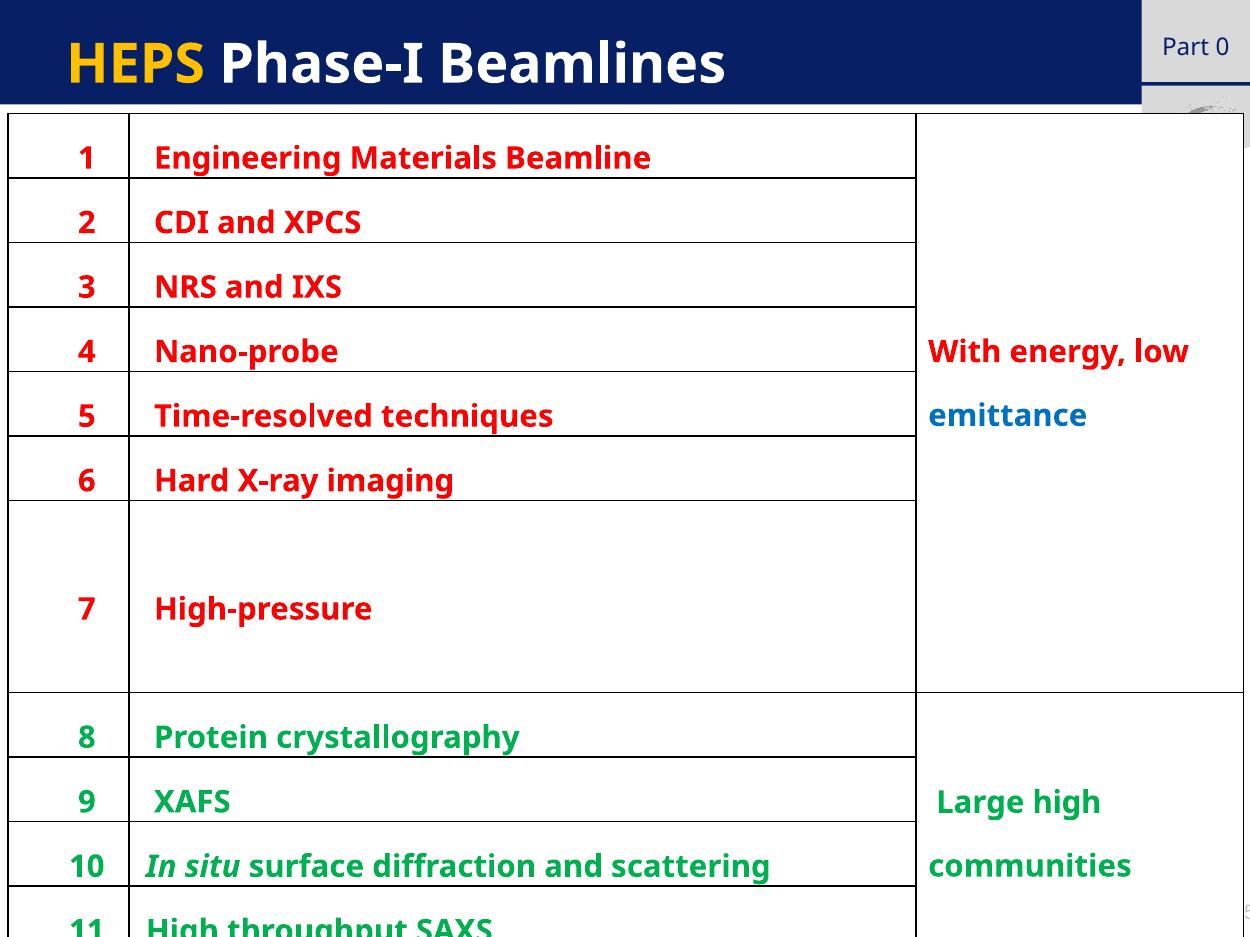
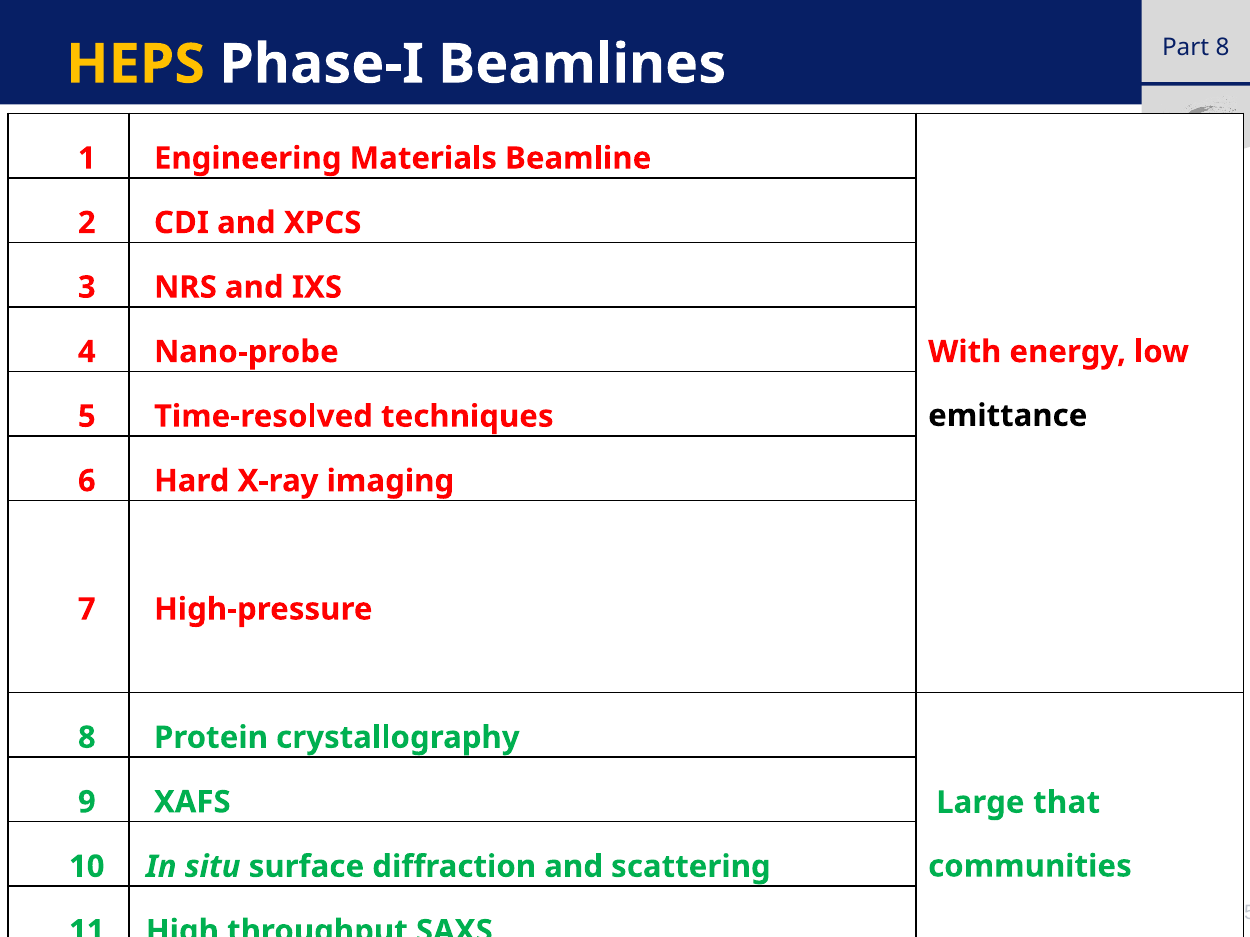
Part 0: 0 -> 8 (1222, 47)
emittance colour: blue -> black (1008, 416)
Large high: high -> that (1067, 803)
